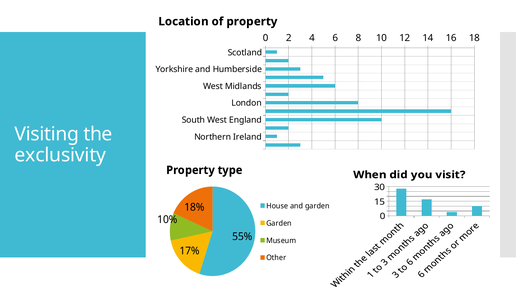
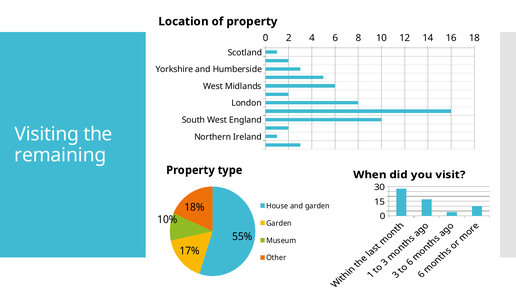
exclusivity: exclusivity -> remaining (60, 155)
